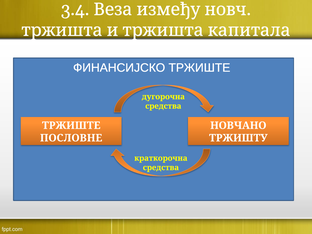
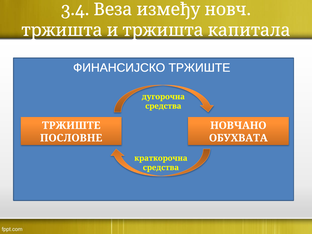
ТРЖИШТУ: ТРЖИШТУ -> ОБУХВАТА (238, 138)
